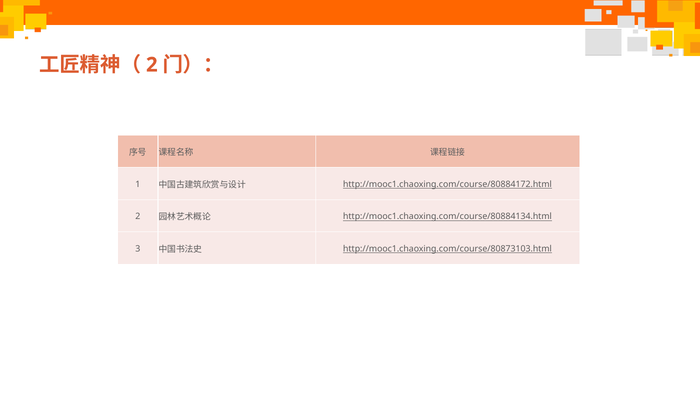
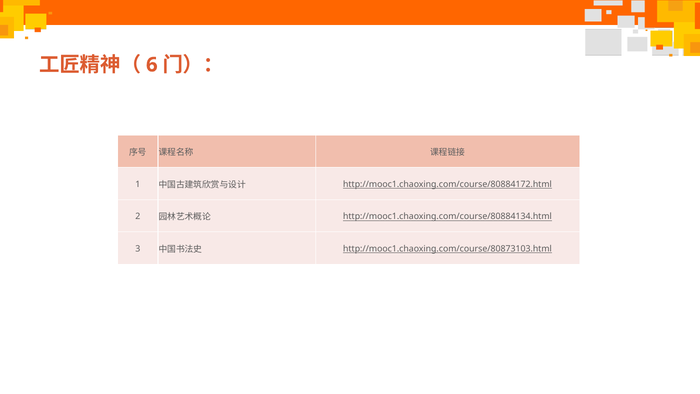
2: 2 -> 6 (152, 65)
